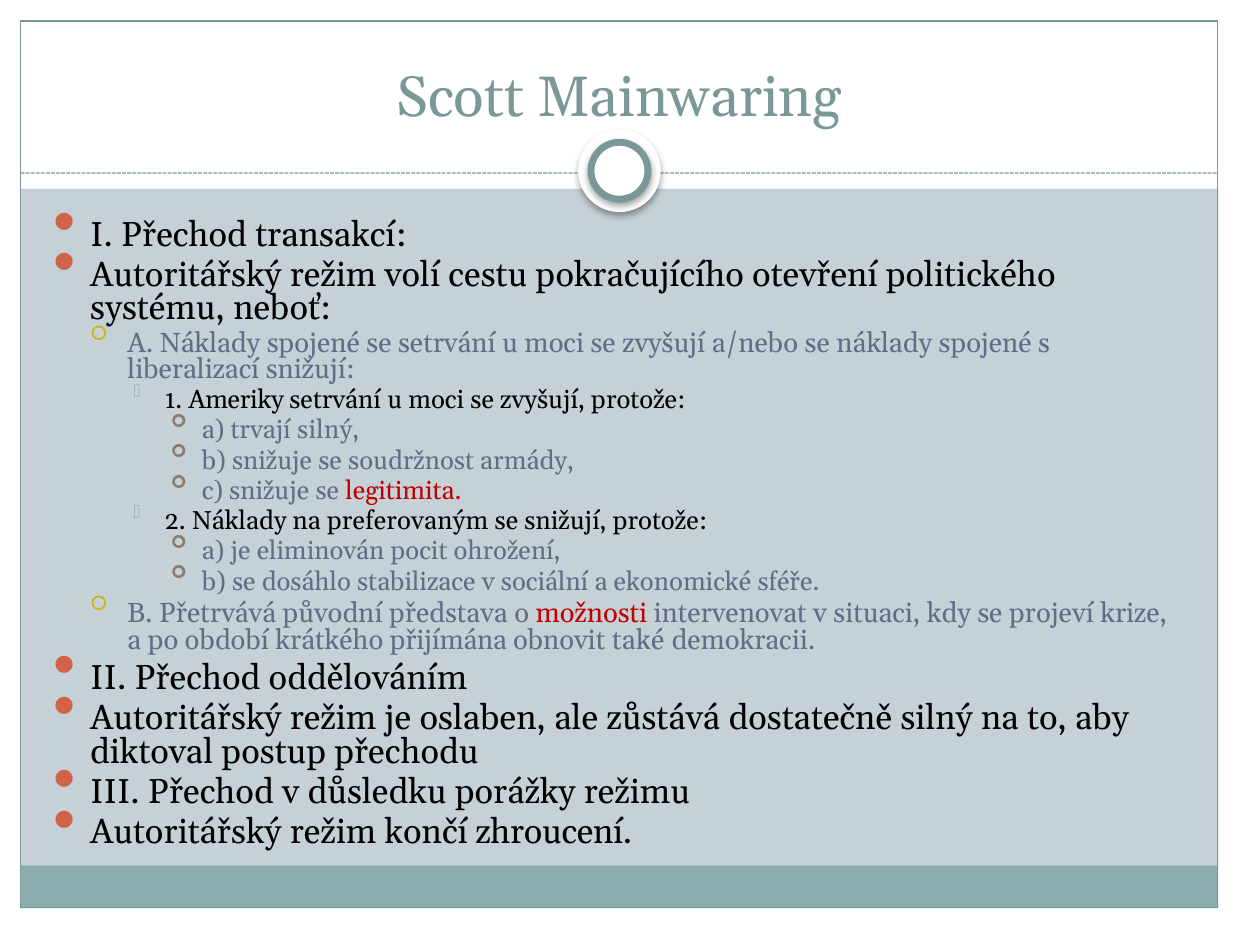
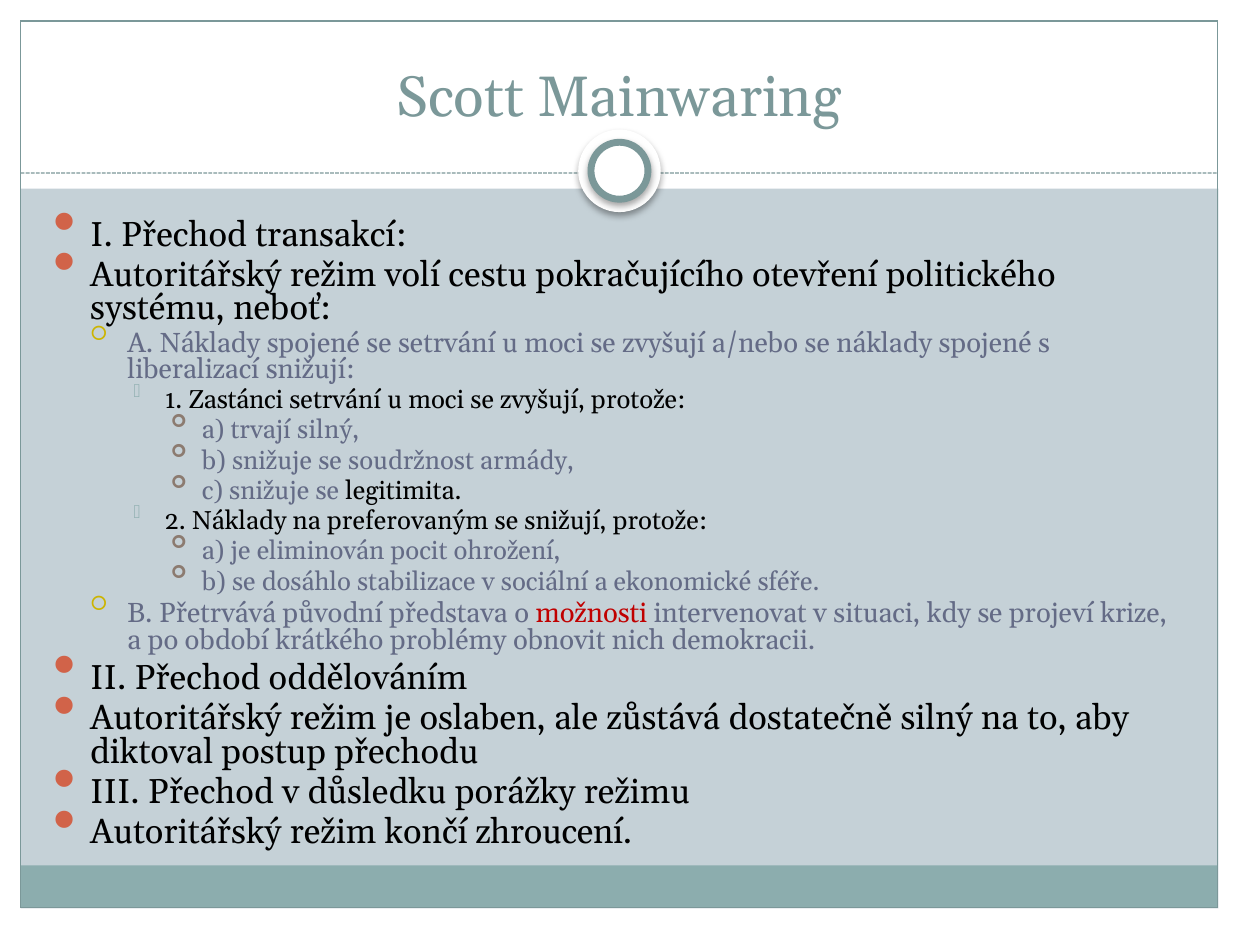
Ameriky: Ameriky -> Zastánci (236, 400)
legitimita colour: red -> black (403, 491)
přijímána: přijímána -> problémy (448, 640)
také: také -> nich (638, 640)
